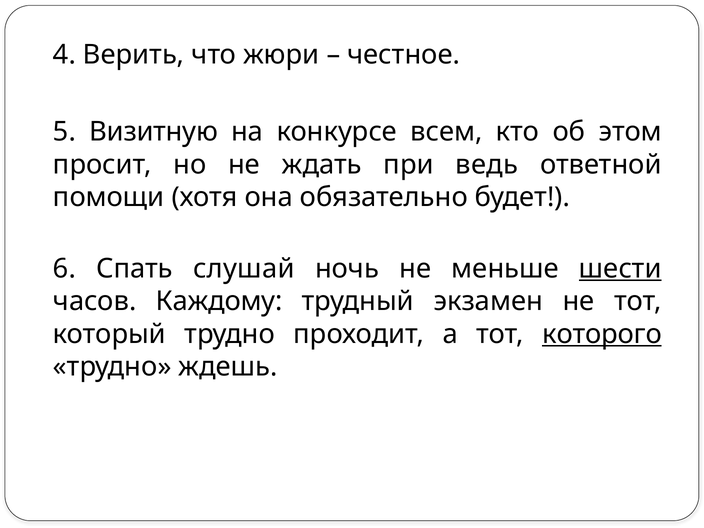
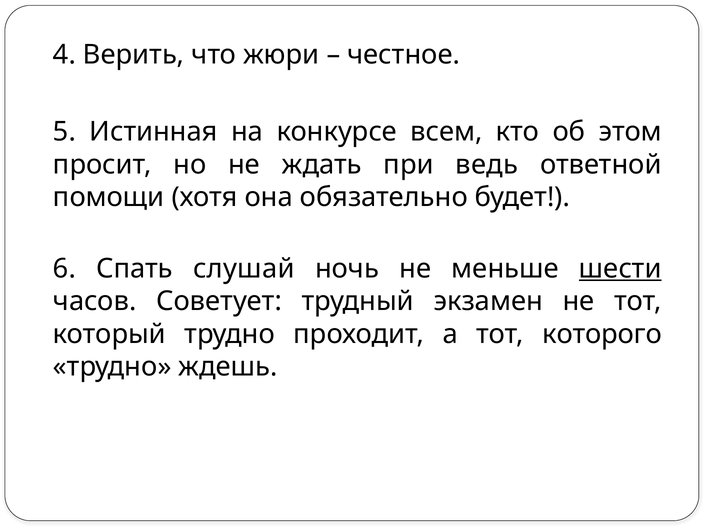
Визитную: Визитную -> Истинная (154, 132)
Каждому: Каждому -> Советует (219, 301)
которого underline: present -> none (602, 334)
